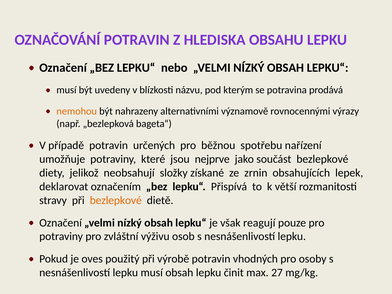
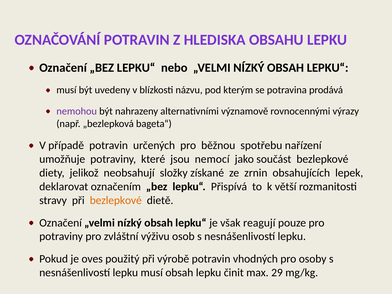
nemohou colour: orange -> purple (77, 111)
nejprve: nejprve -> nemocí (212, 159)
27: 27 -> 29 (277, 273)
